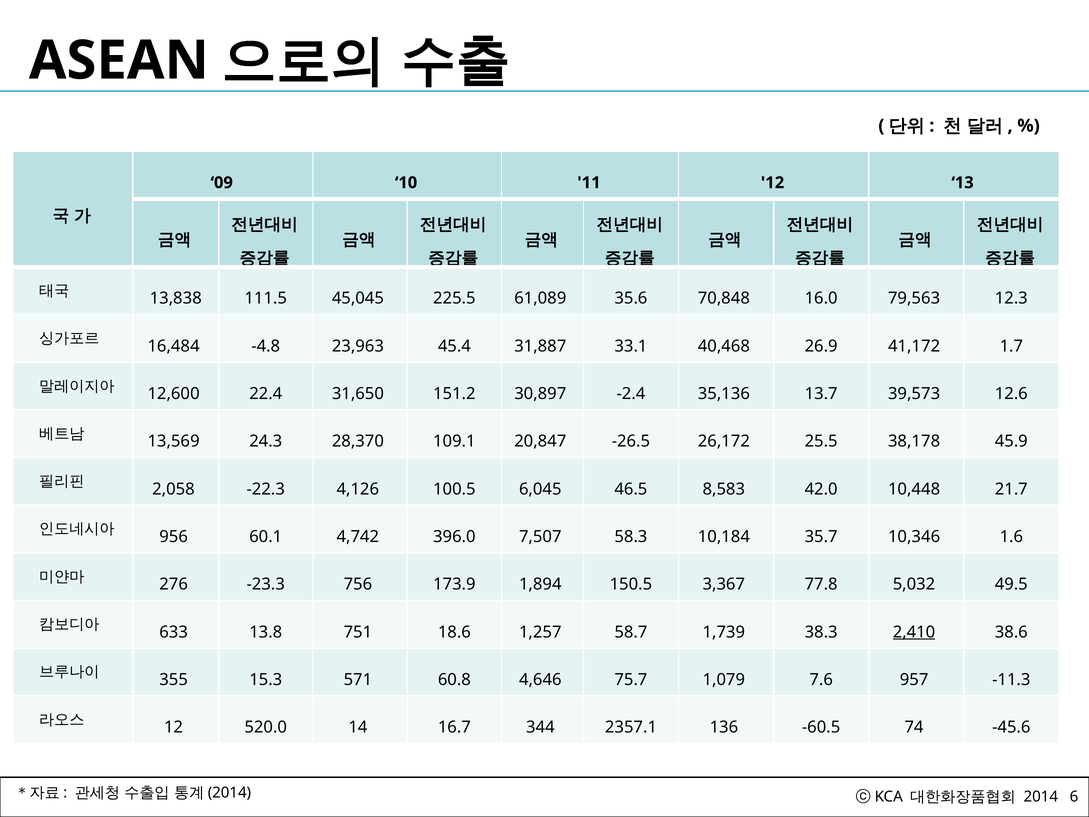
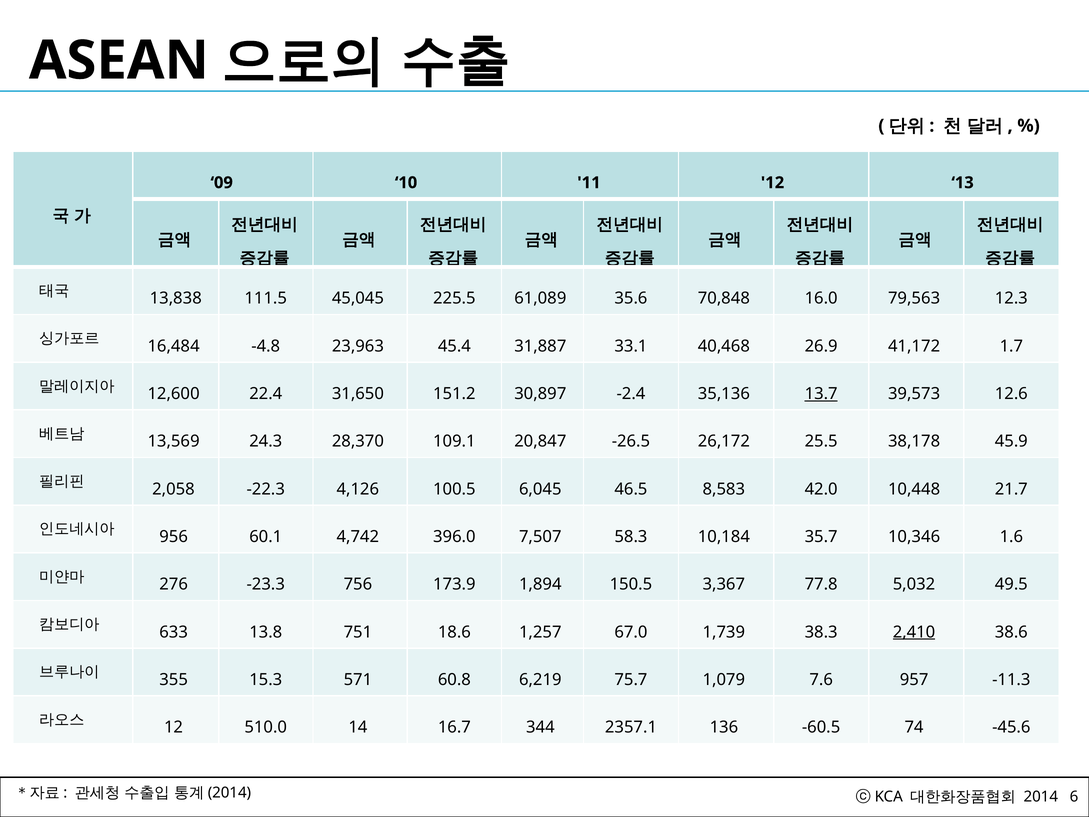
13.7 underline: none -> present (821, 394)
58.7: 58.7 -> 67.0 (631, 632)
4,646: 4,646 -> 6,219 (540, 679)
520.0: 520.0 -> 510.0 (266, 727)
